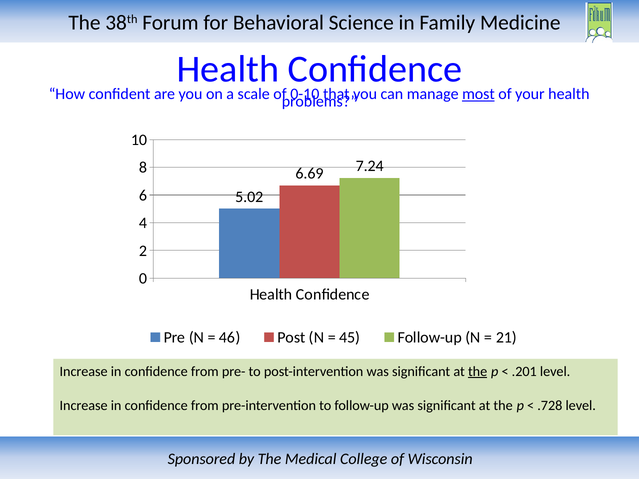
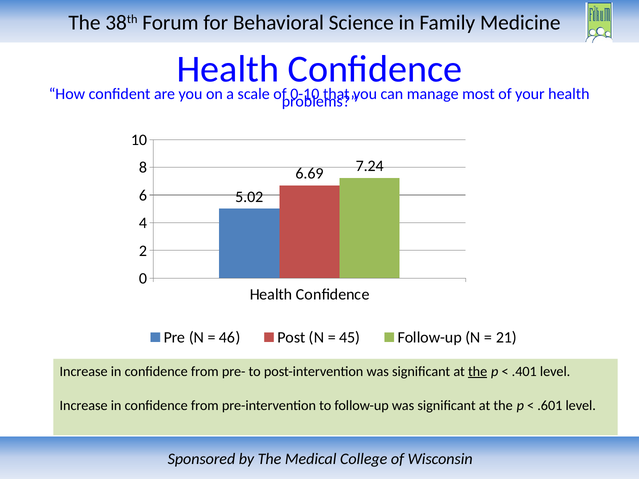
most underline: present -> none (478, 94)
.201: .201 -> .401 (524, 372)
.728: .728 -> .601 (550, 406)
